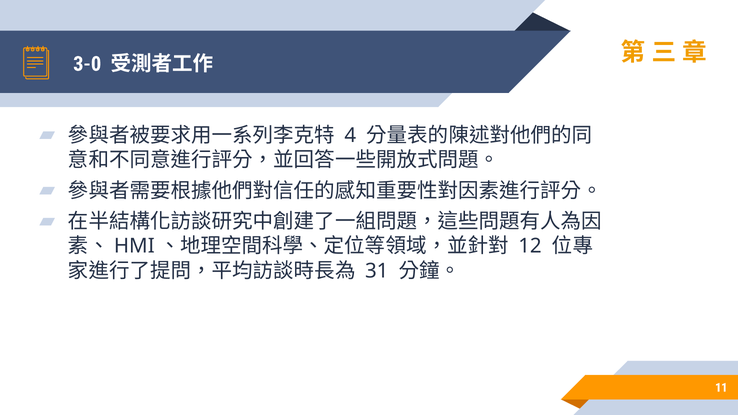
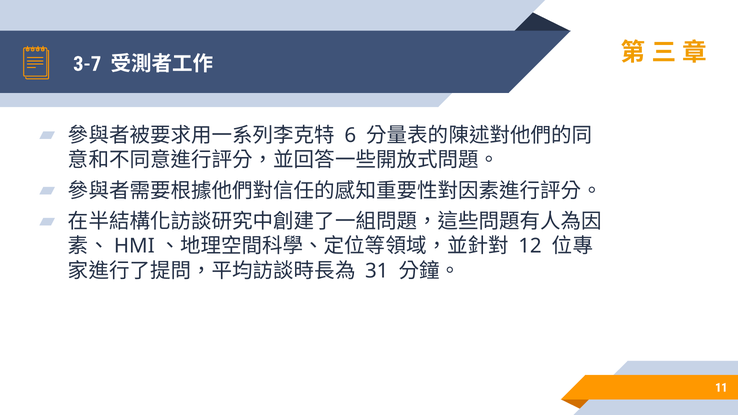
3-0: 3-0 -> 3-7 (87, 64)
4: 4 -> 6 (350, 135)
